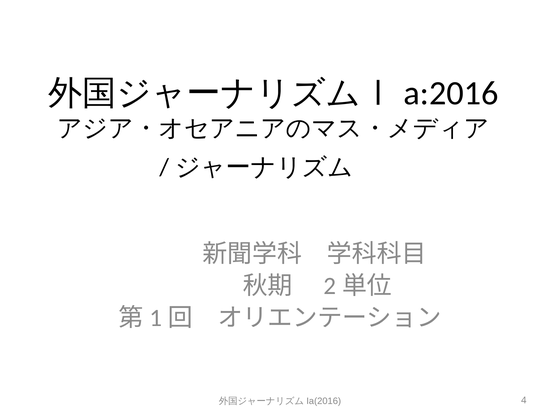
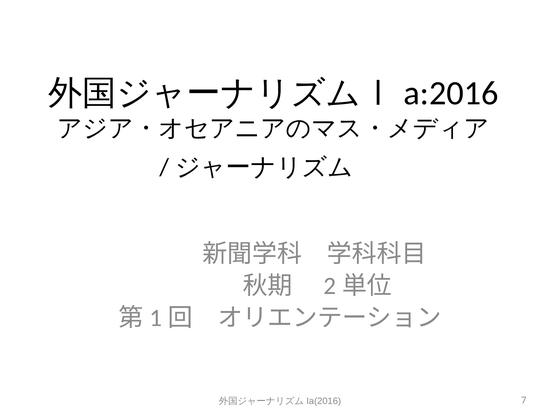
4: 4 -> 7 (524, 400)
